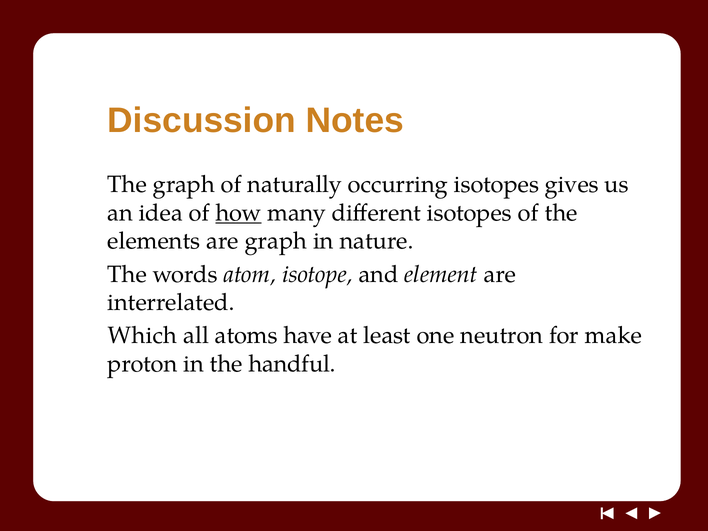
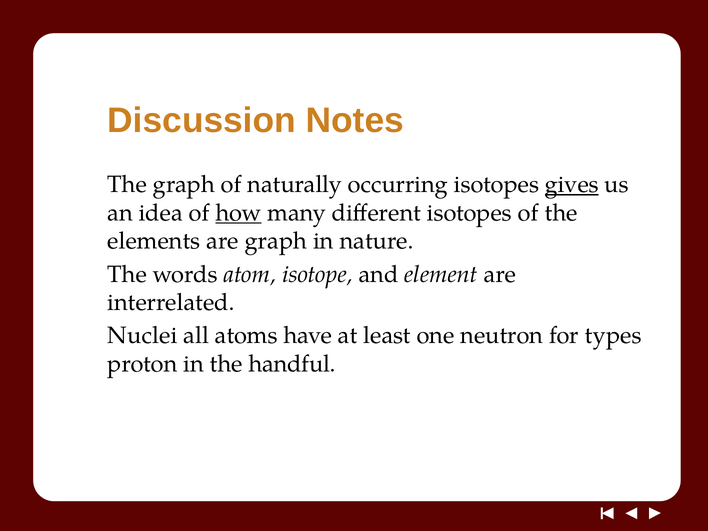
gives underline: none -> present (572, 185)
Which: Which -> Nuclei (142, 336)
make: make -> types (613, 336)
